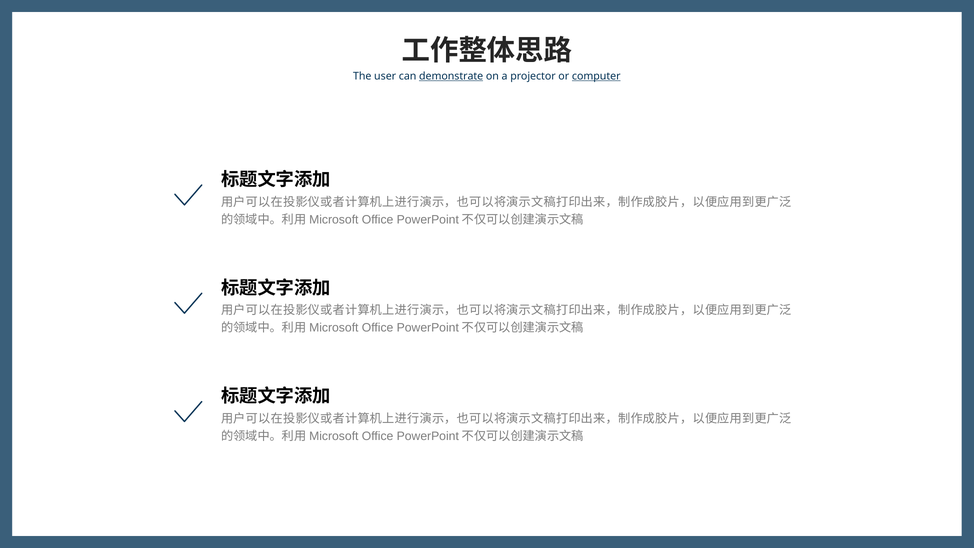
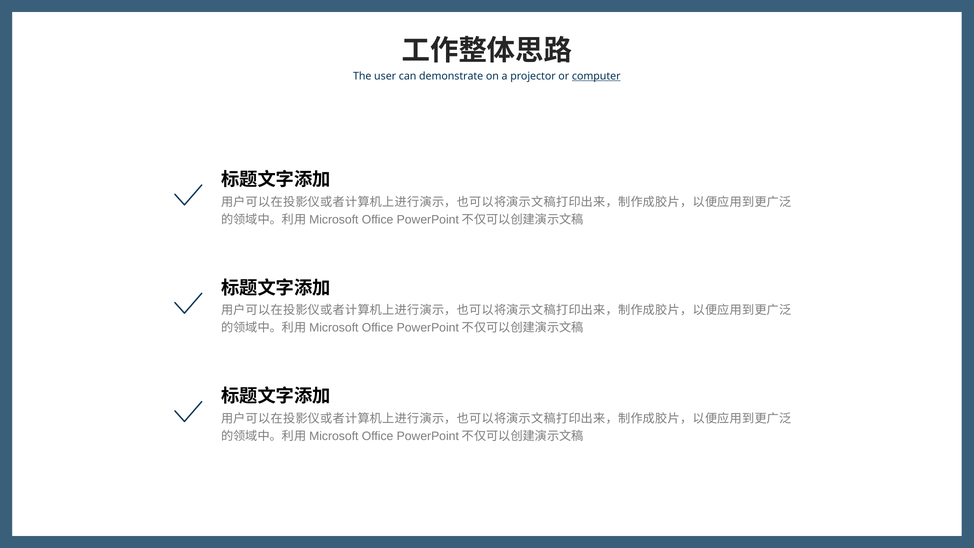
demonstrate underline: present -> none (451, 76)
